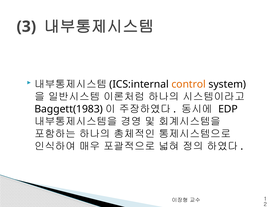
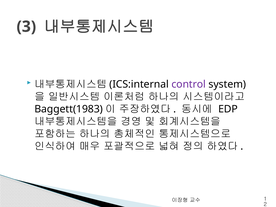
control colour: orange -> purple (189, 84)
